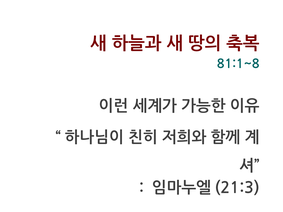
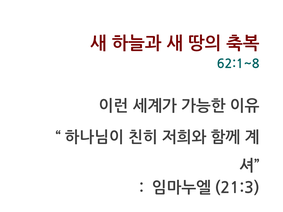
81:1~8: 81:1~8 -> 62:1~8 (238, 64)
